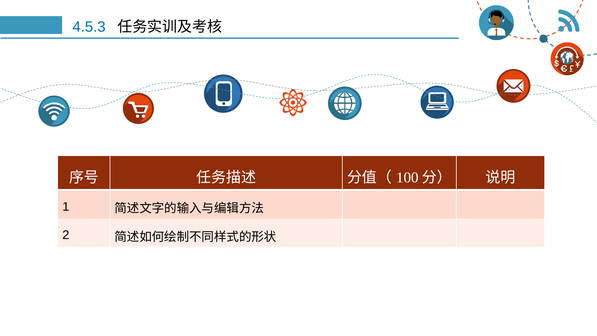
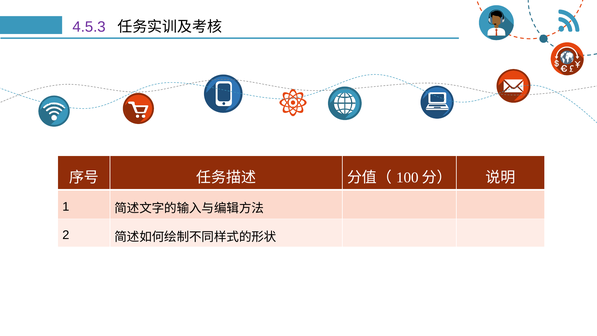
4.5.3 colour: blue -> purple (89, 27)
